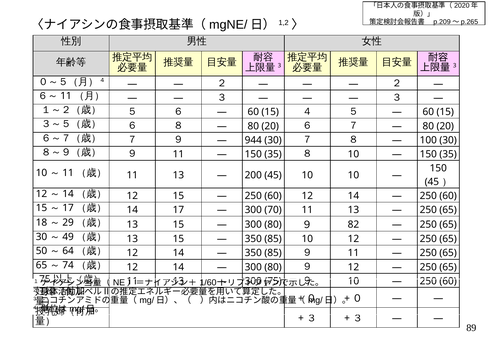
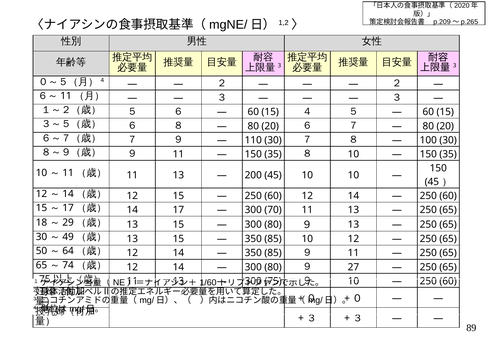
944: 944 -> 110 (253, 140)
９ 82: 82 -> 13 (353, 224)
９ 12: 12 -> 27 (353, 267)
